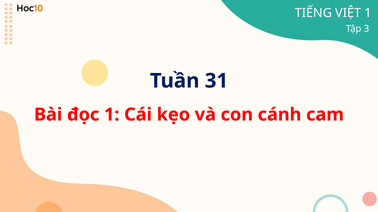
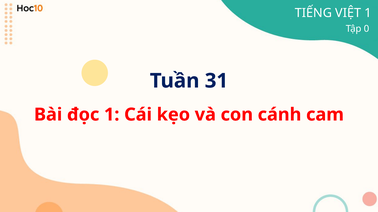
3: 3 -> 0 (367, 29)
